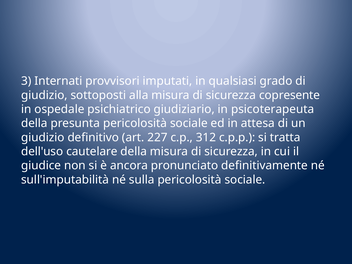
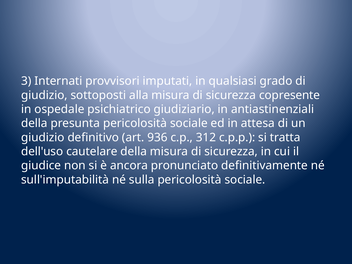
psicoterapeuta: psicoterapeuta -> antiastinenziali (273, 109)
227: 227 -> 936 (157, 137)
